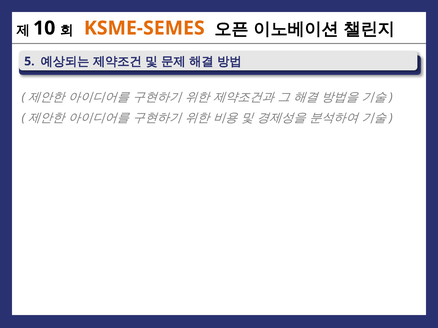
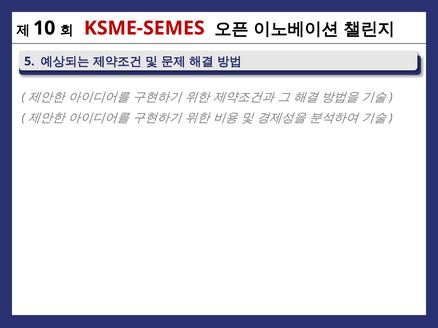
KSME-SEMES colour: orange -> red (144, 28)
